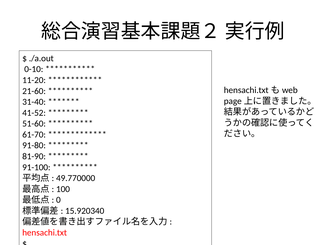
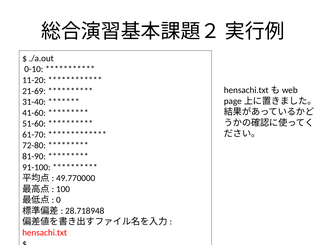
21-60: 21-60 -> 21-69 (34, 91)
41-52: 41-52 -> 41-60 (34, 113)
91-80: 91-80 -> 72-80 (34, 145)
15.920340: 15.920340 -> 28.718948 (85, 210)
